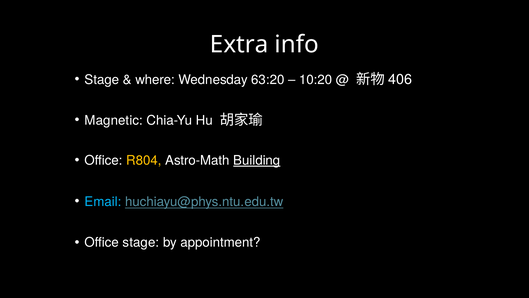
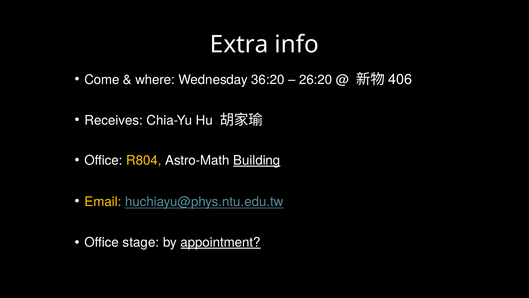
Stage: Stage -> Come (102, 80)
63:20: 63:20 -> 36:20 (268, 80)
10:20: 10:20 -> 26:20 (316, 80)
Magnetic: Magnetic -> Receives (114, 120)
Email colour: light blue -> yellow (103, 202)
appointment underline: none -> present (221, 242)
